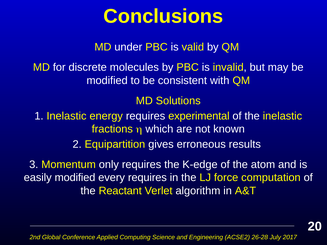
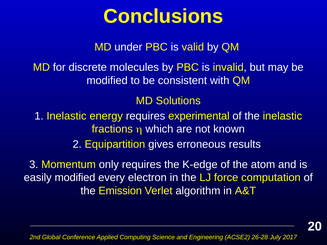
every requires: requires -> electron (147, 178)
Reactant: Reactant -> Emission (120, 191)
